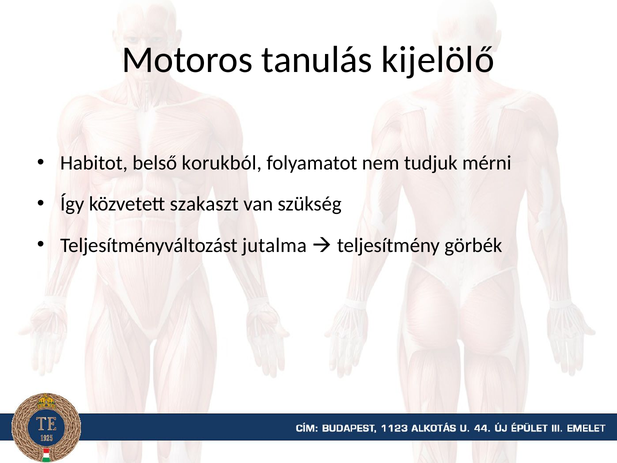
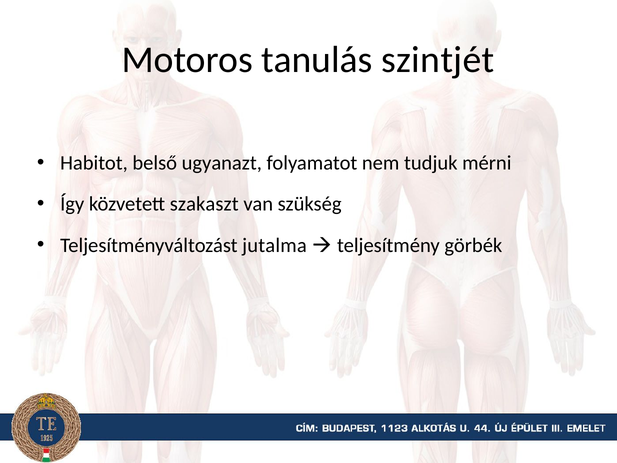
kijelölő: kijelölő -> szintjét (438, 60)
korukból: korukból -> ugyanazt (222, 163)
